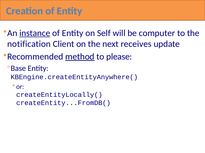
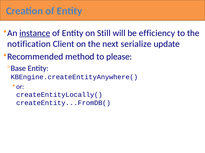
Self: Self -> Still (104, 33)
computer: computer -> efficiency (157, 33)
receives: receives -> serialize (136, 44)
method underline: present -> none (80, 57)
